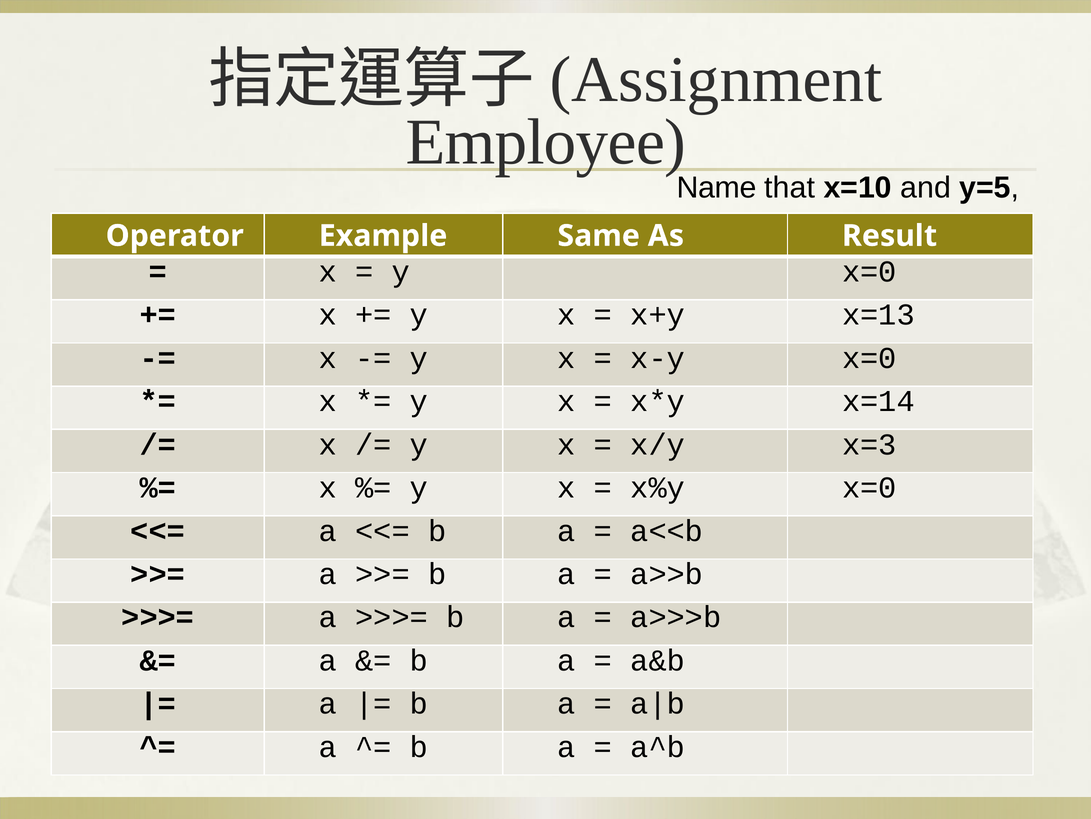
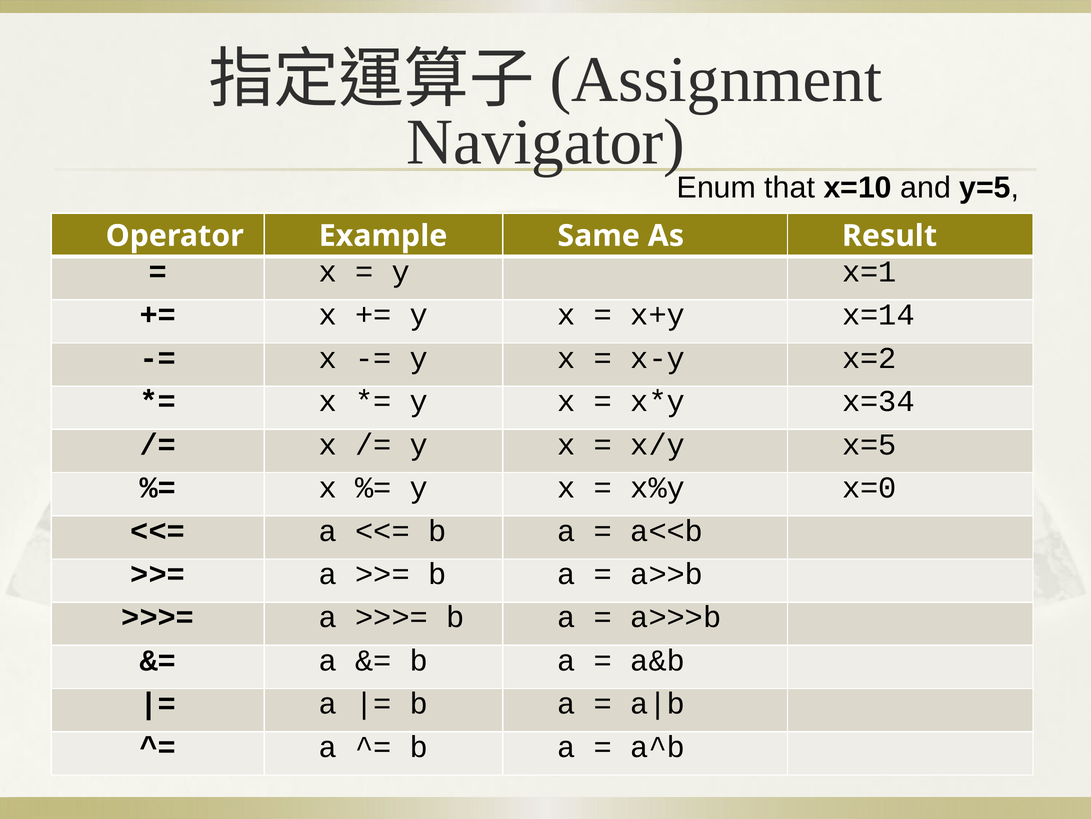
Employee: Employee -> Navigator (546, 142)
Name: Name -> Enum (716, 188)
y x=0: x=0 -> x=1 (869, 272)
x=13: x=13 -> x=14 (878, 315)
x-y x=0: x=0 -> x=2 (869, 358)
x=14: x=14 -> x=34 (878, 401)
x=3: x=3 -> x=5 (869, 444)
